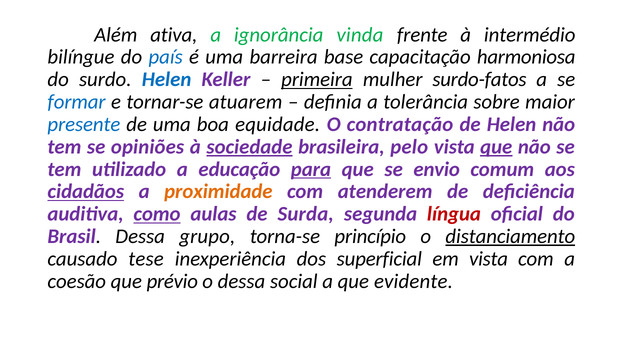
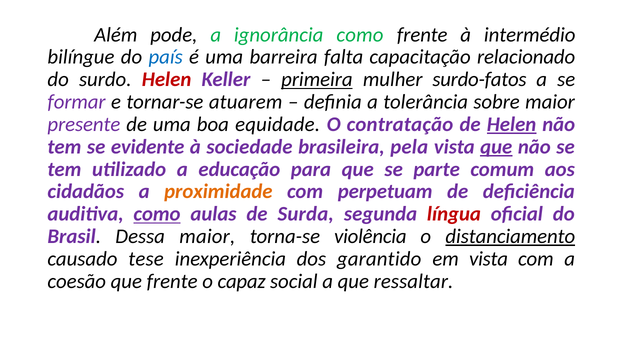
ativa: ativa -> pode (174, 35)
ignorância vinda: vinda -> como (360, 35)
base: base -> falta (344, 57)
harmoniosa: harmoniosa -> relacionado (526, 57)
Helen colour: blue -> red (167, 80)
formar colour: blue -> purple (77, 102)
presente colour: blue -> purple (84, 125)
Helen underline: none -> present (512, 125)
opiniões: opiniões -> evidente (148, 147)
sociedade underline: present -> none (249, 147)
pelo: pelo -> pela (409, 147)
para underline: present -> none (311, 169)
envio: envio -> parte (437, 169)
cidadãos underline: present -> none (86, 192)
atenderem: atenderem -> perpetuam (385, 192)
Dessa grupo: grupo -> maior (207, 237)
princípio: princípio -> violência (370, 237)
superficial: superficial -> garantido (379, 259)
que prévio: prévio -> frente (172, 282)
o dessa: dessa -> capaz (242, 282)
evidente: evidente -> ressaltar (414, 282)
